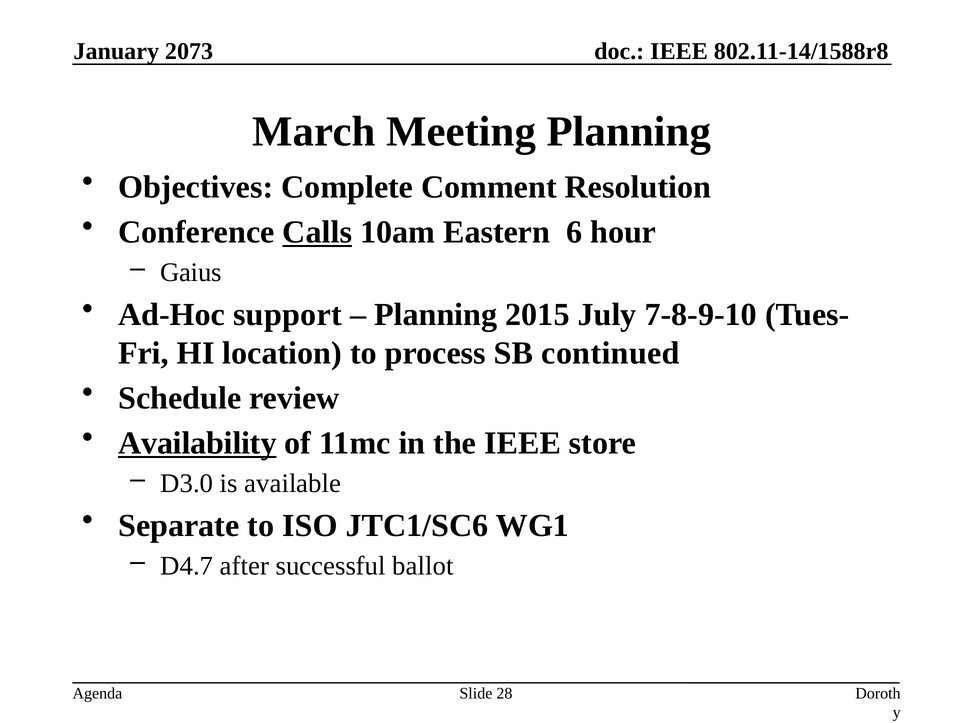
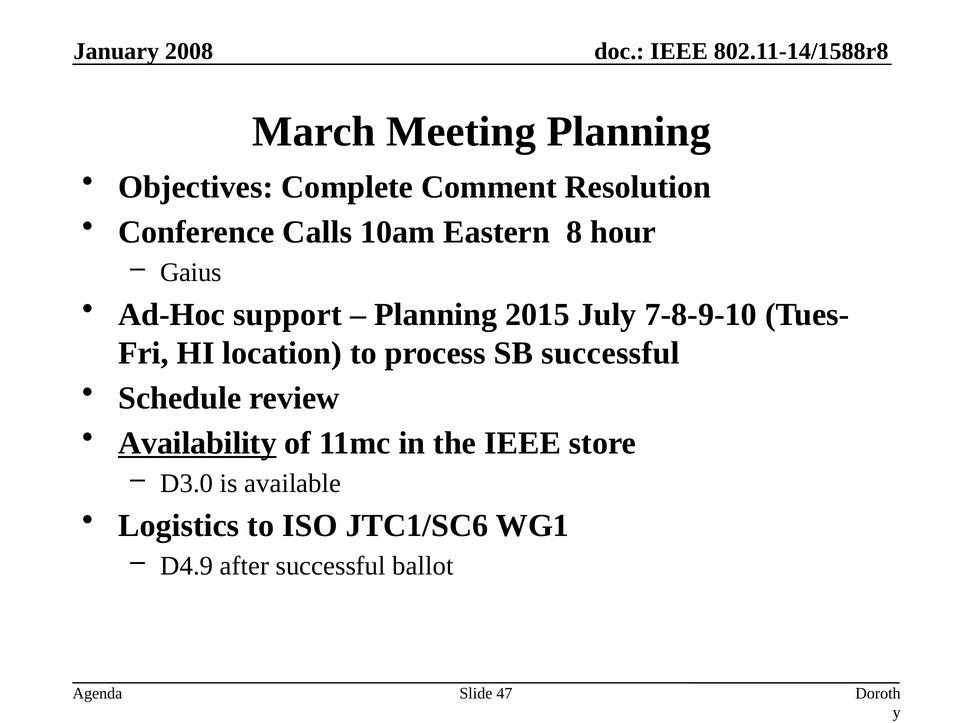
2073: 2073 -> 2008 (189, 51)
Calls underline: present -> none (317, 232)
6: 6 -> 8 (574, 232)
SB continued: continued -> successful (611, 353)
Separate: Separate -> Logistics (179, 525)
D4.7: D4.7 -> D4.9 (187, 566)
28: 28 -> 47 (504, 693)
